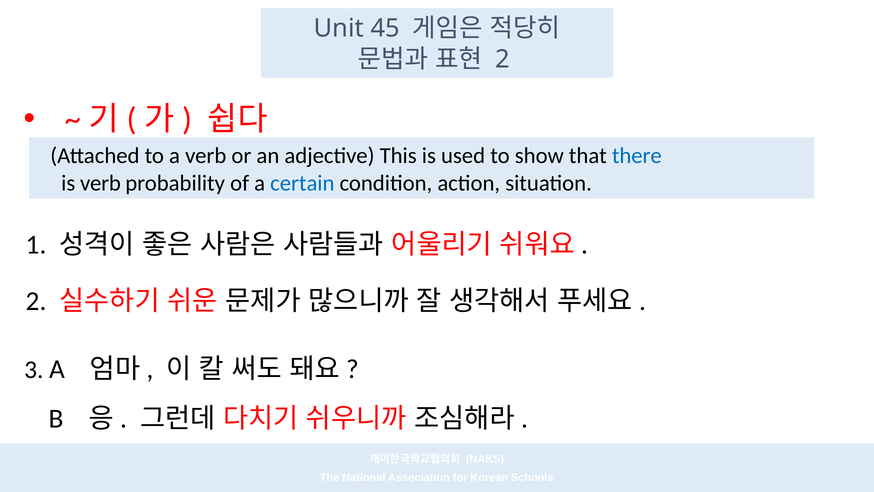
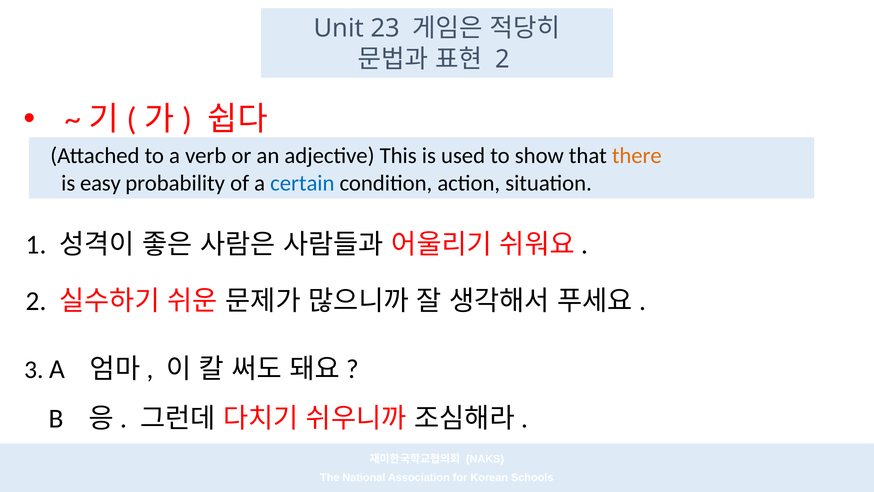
45: 45 -> 23 (385, 29)
there colour: blue -> orange (637, 156)
is verb: verb -> easy (100, 183)
